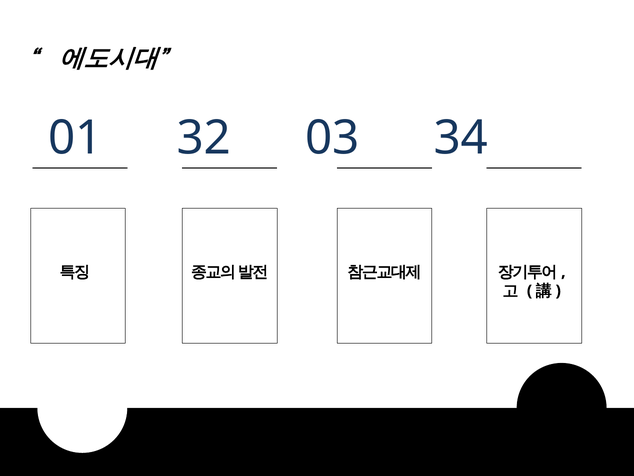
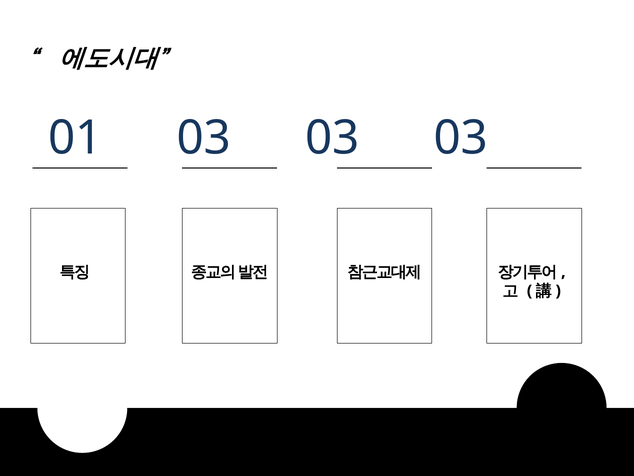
01 32: 32 -> 03 (204, 138)
34: 34 -> 03 (461, 138)
